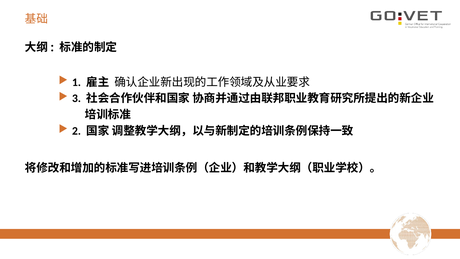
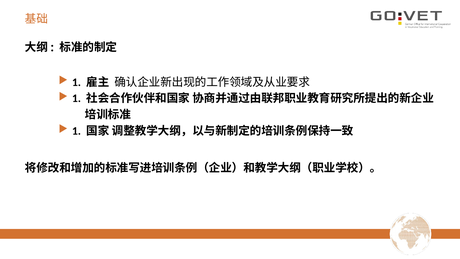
3: 3 -> 1 (77, 98)
2: 2 -> 1 (77, 131)
